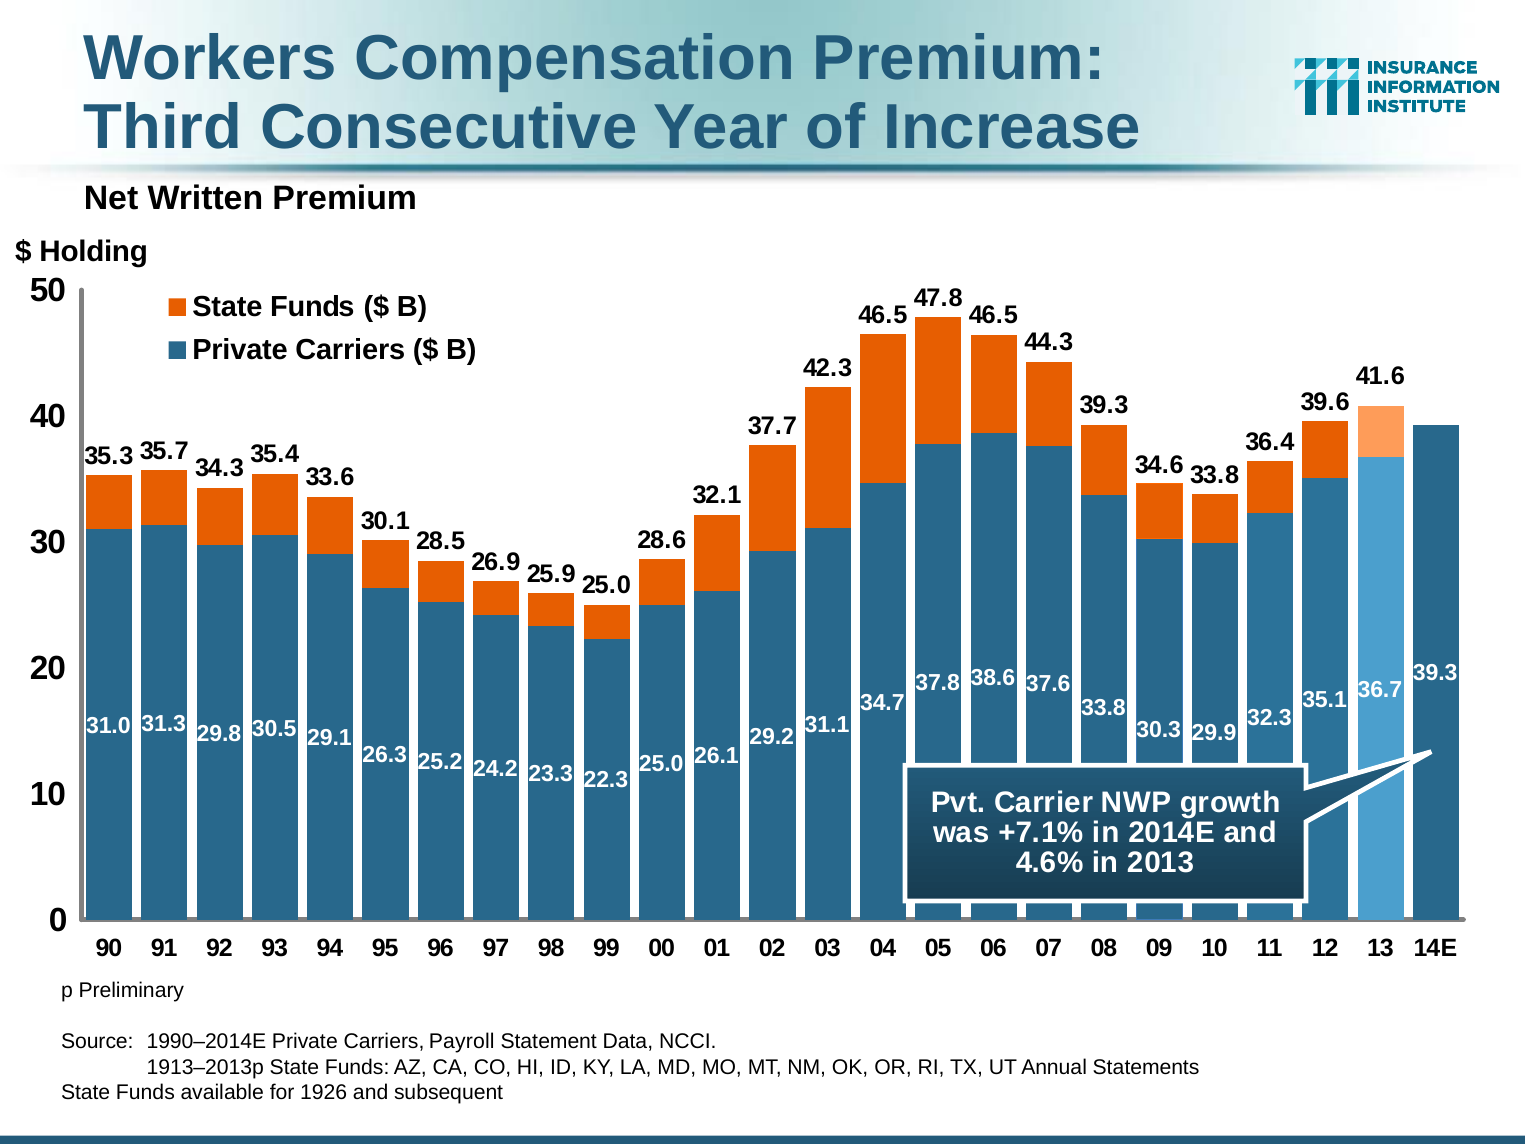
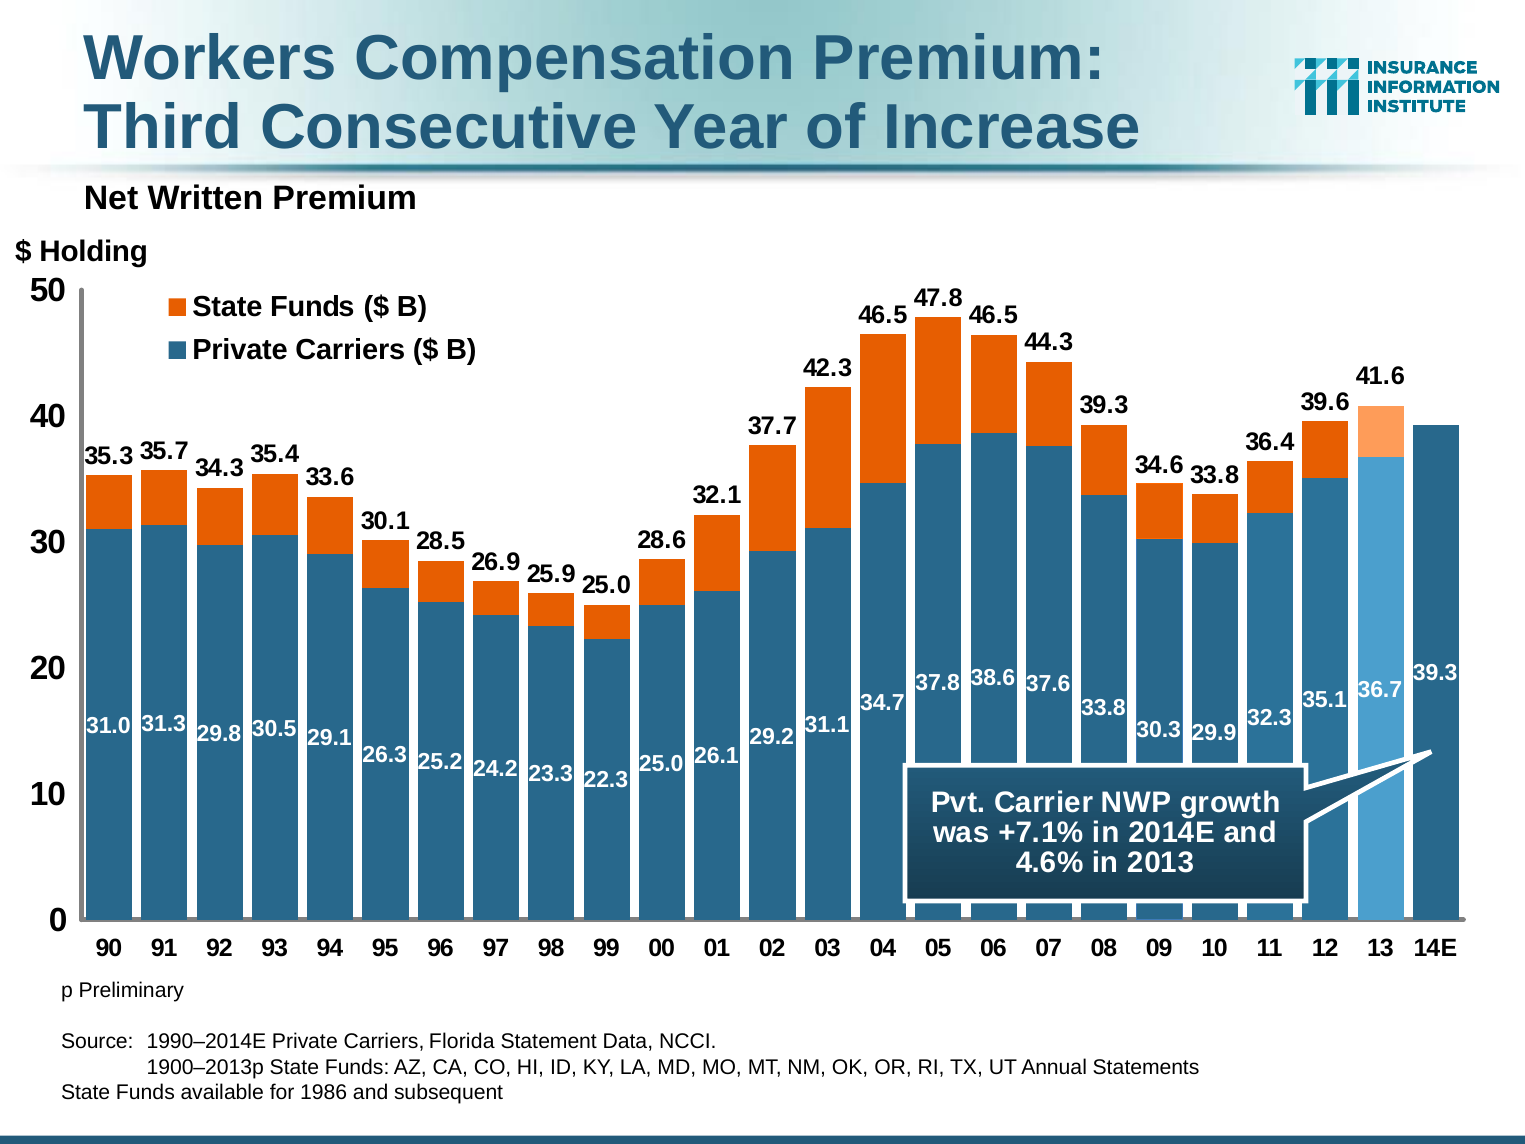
Payroll: Payroll -> Florida (462, 1041)
1913–2013p: 1913–2013p -> 1900–2013p (205, 1067)
1926: 1926 -> 1986 (324, 1092)
